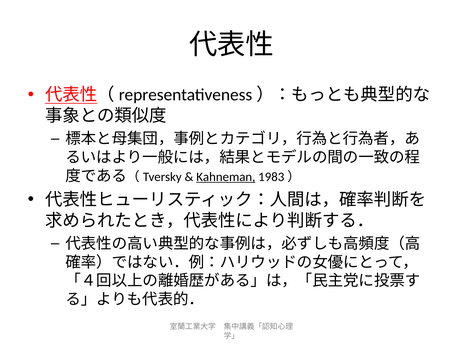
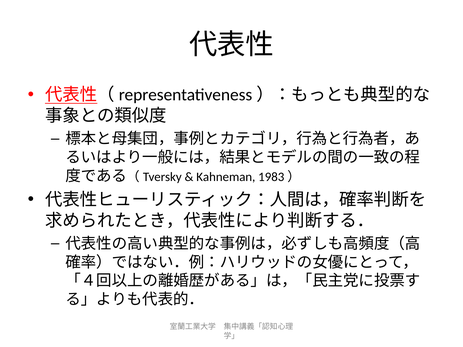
Kahneman underline: present -> none (226, 177)
